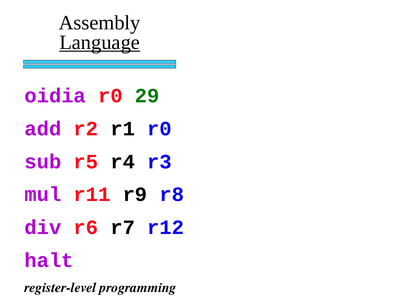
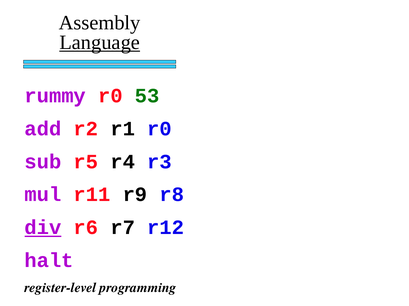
oidia: oidia -> rummy (55, 96)
29: 29 -> 53 (147, 96)
div underline: none -> present (43, 228)
